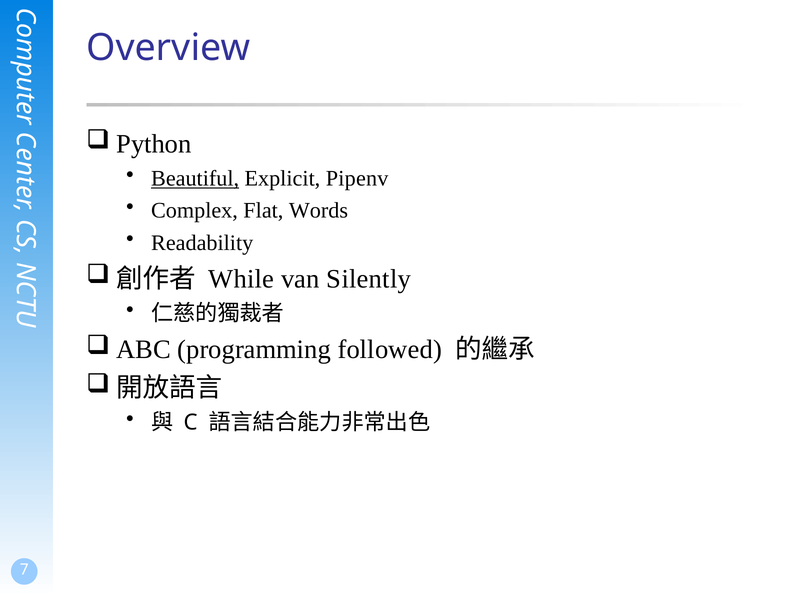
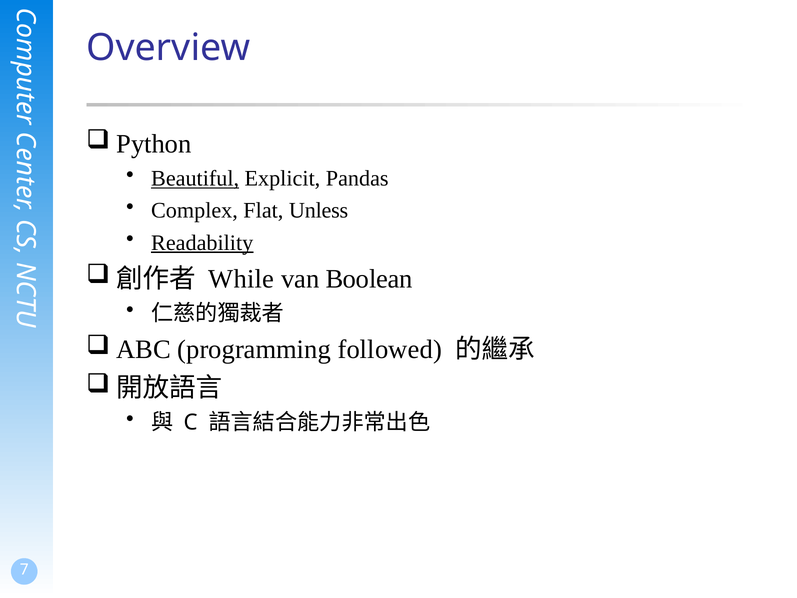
Pipenv: Pipenv -> Pandas (357, 178)
Words: Words -> Unless (319, 211)
Readability underline: none -> present (202, 243)
Silently: Silently -> Boolean (369, 279)
